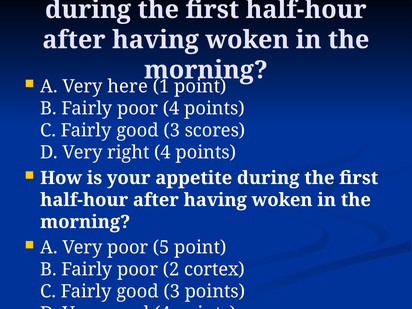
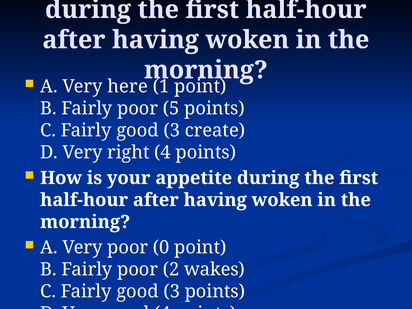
poor 4: 4 -> 5 (171, 108)
scores: scores -> create (215, 130)
5: 5 -> 0 (161, 248)
cortex: cortex -> wakes (215, 270)
